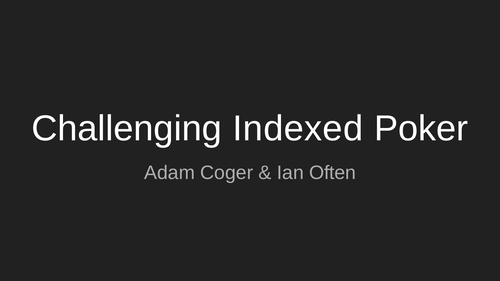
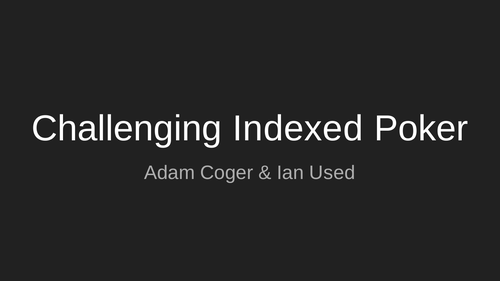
Often: Often -> Used (332, 173)
